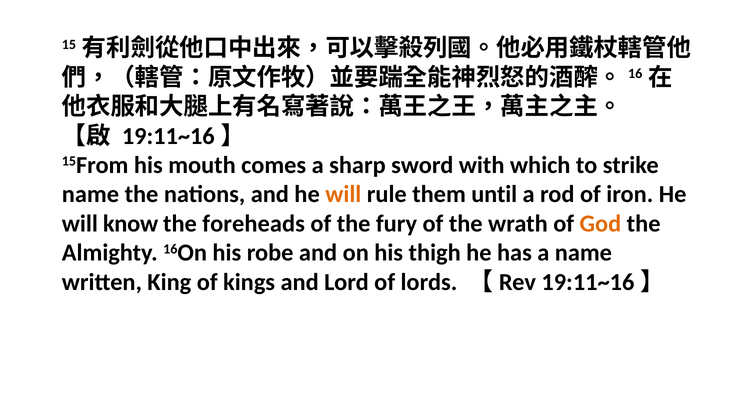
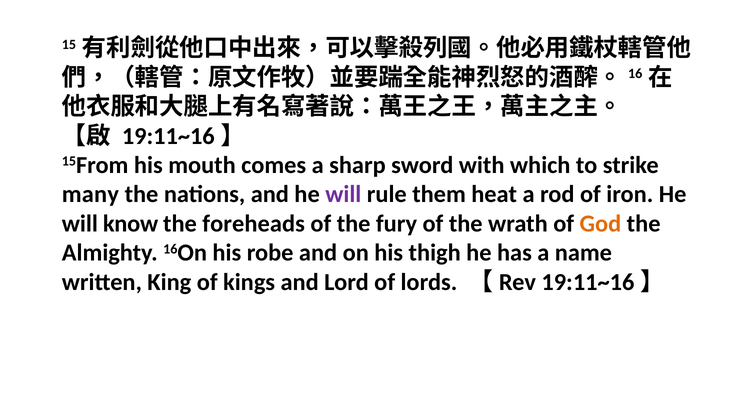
name: name -> many (90, 195)
will colour: orange -> purple (343, 195)
until: until -> heat (494, 195)
